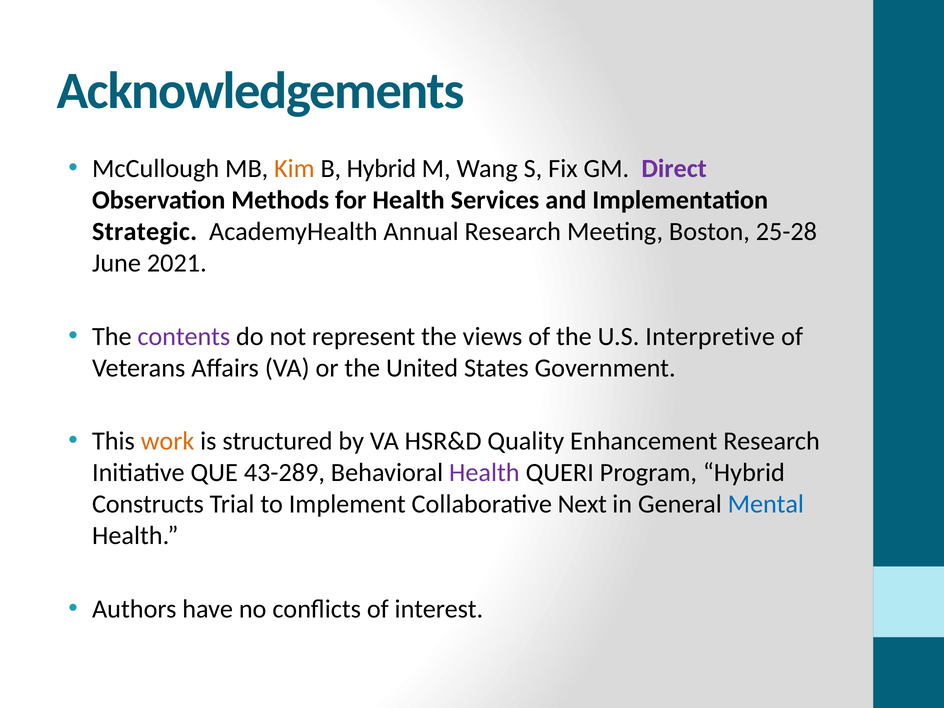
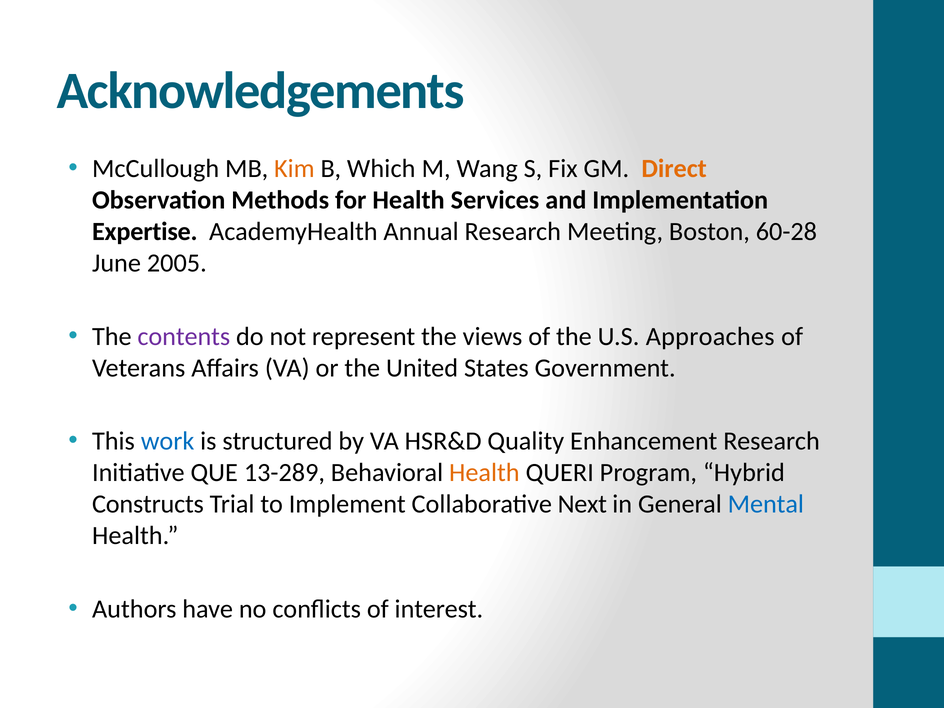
B Hybrid: Hybrid -> Which (381, 169)
Direct colour: purple -> orange (674, 169)
Strategic: Strategic -> Expertise (145, 231)
25-28: 25-28 -> 60-28 (786, 231)
2021: 2021 -> 2005 (177, 263)
Interpretive: Interpretive -> Approaches (710, 336)
work colour: orange -> blue (168, 441)
43-289: 43-289 -> 13-289 (284, 473)
Health colour: purple -> orange (484, 473)
